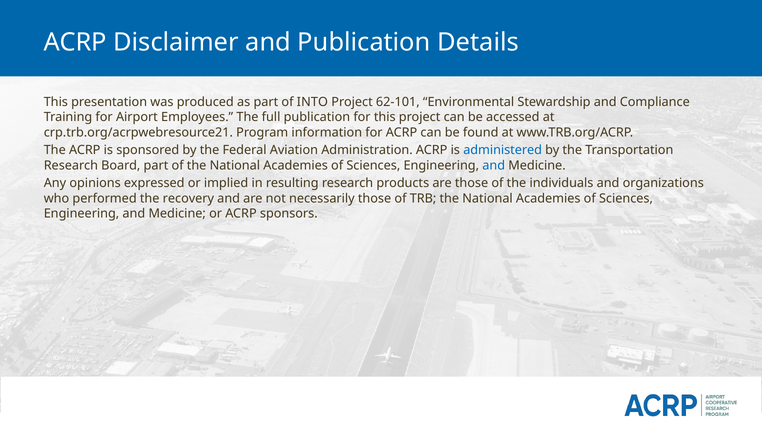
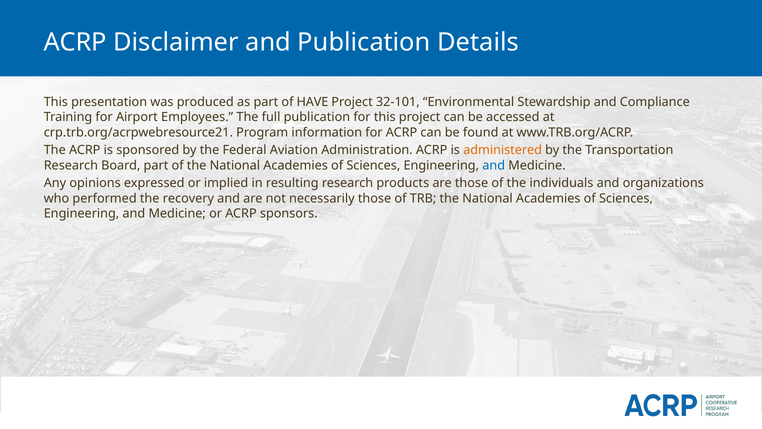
INTO: INTO -> HAVE (312, 102)
62-101: 62-101 -> 32-101 (398, 102)
administered colour: blue -> orange (503, 150)
